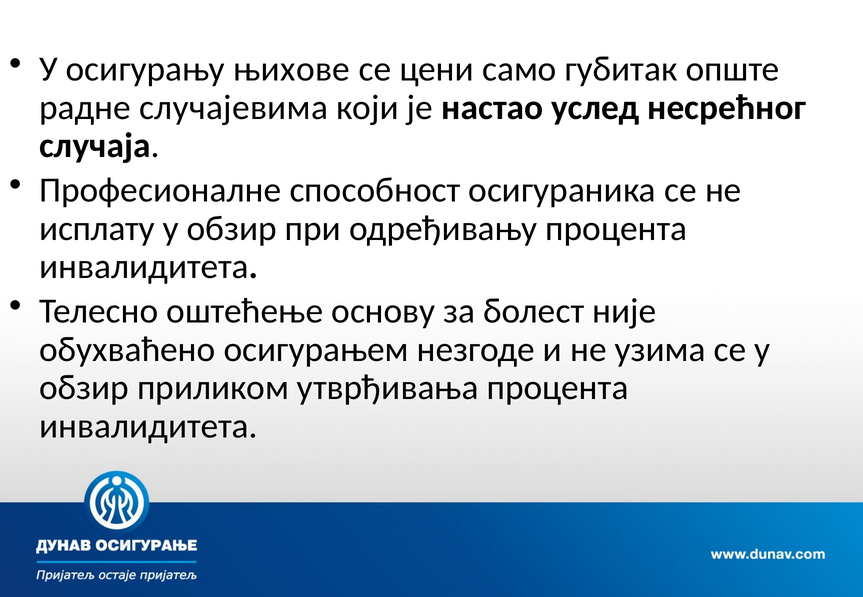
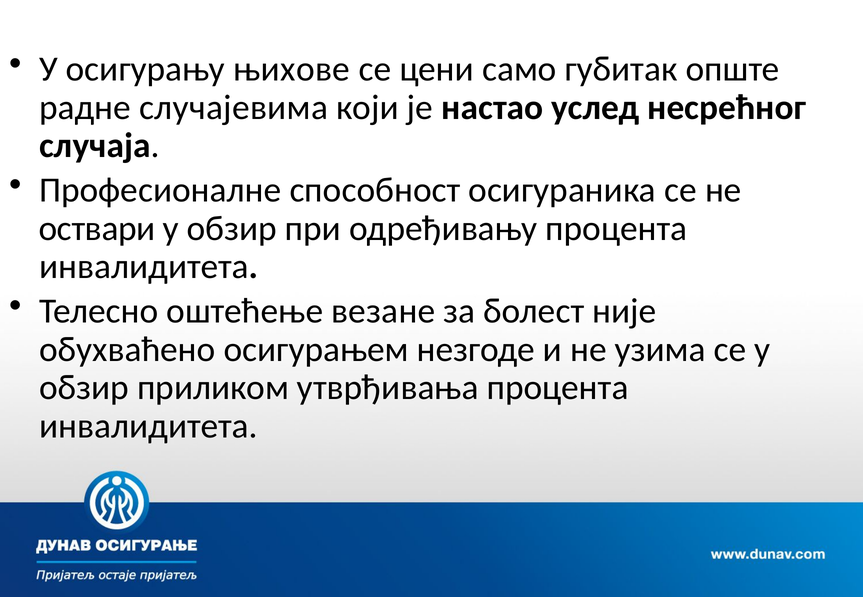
исплату: исплату -> оствари (97, 229)
основу: основу -> везане (383, 312)
